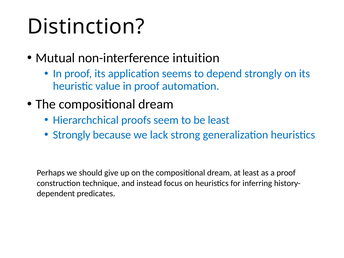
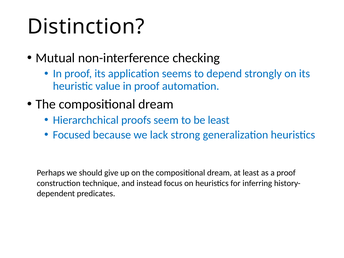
intuition: intuition -> checking (196, 58)
Strongly: Strongly -> Focused (72, 135)
